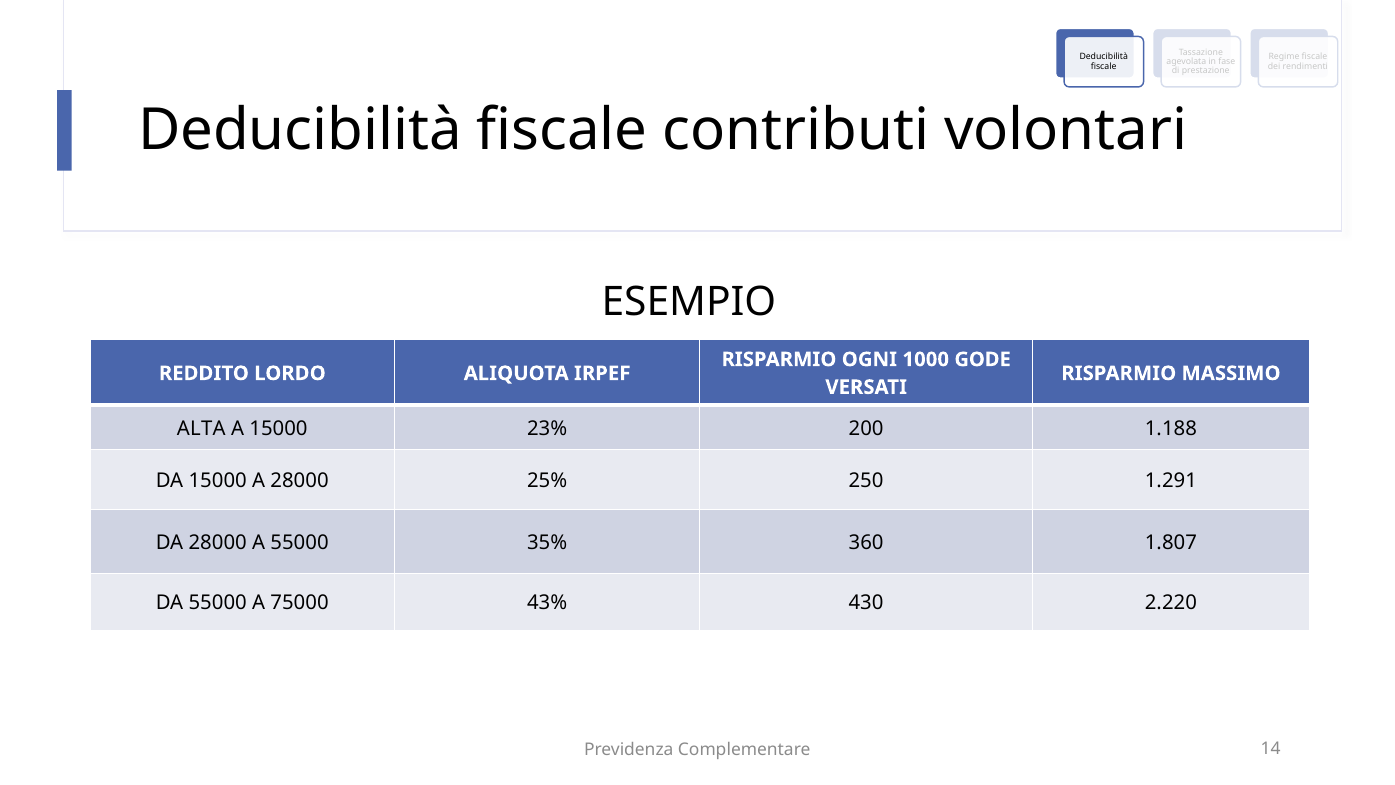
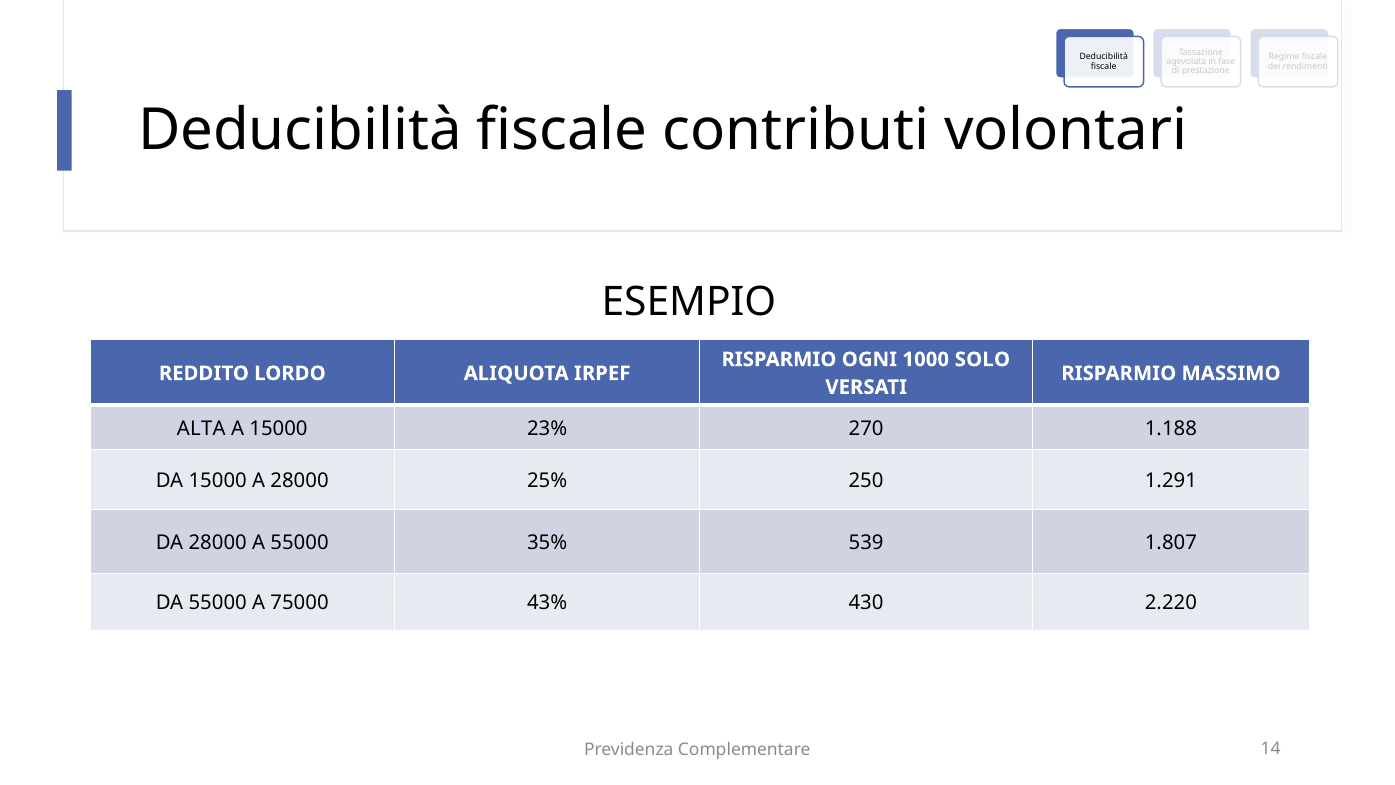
GODE: GODE -> SOLO (982, 359)
200: 200 -> 270 (866, 429)
360: 360 -> 539 (866, 543)
